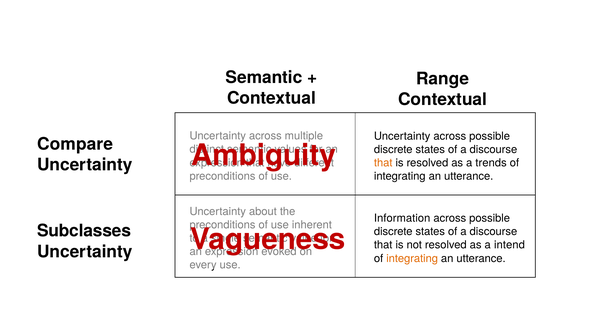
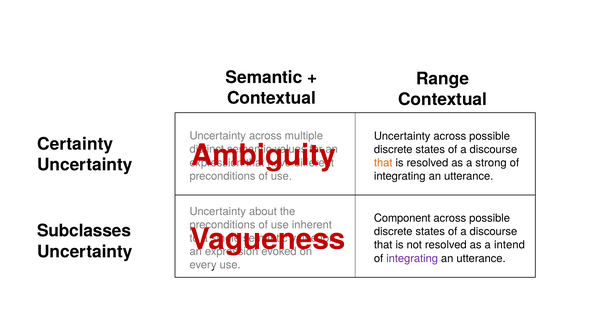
Compare: Compare -> Certainty (75, 144)
trends: trends -> strong (491, 163)
Information: Information -> Component (402, 218)
integrating colour: orange -> purple (412, 258)
